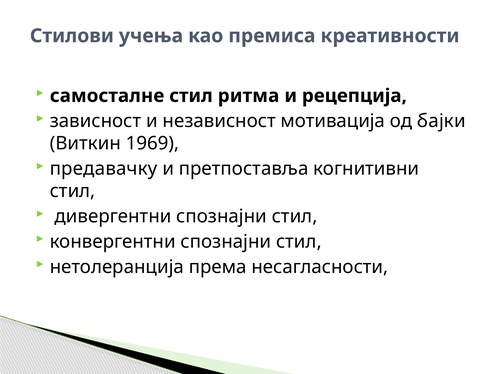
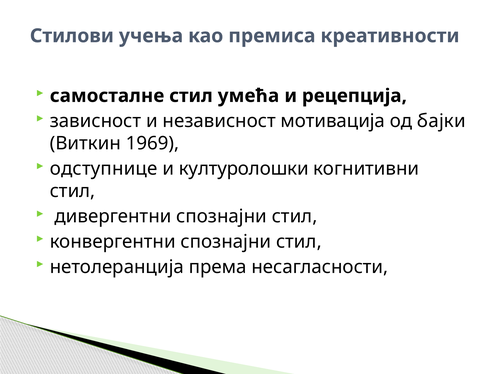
ритма: ритма -> умећа (249, 96)
предавачку: предавачку -> одступнице (104, 169)
претпоставља: претпоставља -> културолошки (244, 169)
